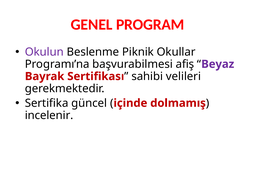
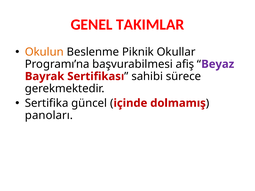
PROGRAM: PROGRAM -> TAKIMLAR (150, 25)
Okulun colour: purple -> orange (44, 52)
velileri: velileri -> sürece (184, 76)
incelenir: incelenir -> panoları (49, 115)
